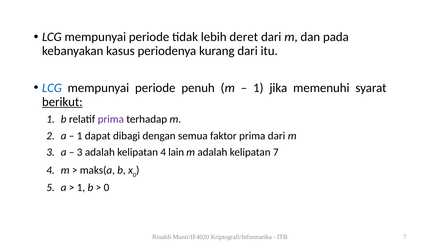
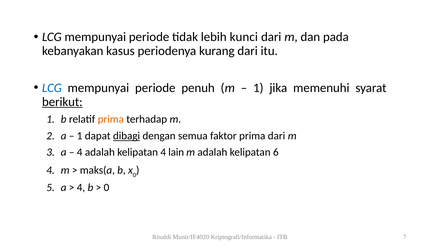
deret: deret -> kunci (244, 37)
prima colour: purple -> orange (111, 119)
dibagi underline: none -> present (127, 136)
3: 3 -> 4 (80, 152)
kelipatan 7: 7 -> 6 (276, 152)
1: 1 -> 4 (81, 187)
